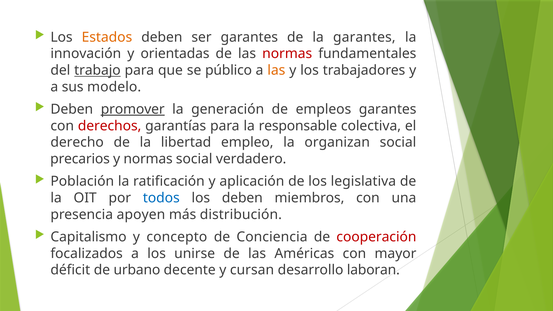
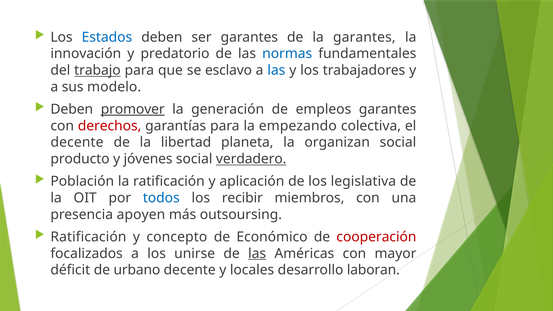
Estados colour: orange -> blue (107, 37)
orientadas: orientadas -> predatorio (175, 54)
normas colour: red -> blue (287, 54)
público: público -> esclavo (229, 70)
las colour: orange -> blue (276, 70)
responsable: responsable -> empezando (298, 126)
derecho: derecho -> decente (77, 142)
empleo: empleo -> planeta (247, 142)
precarios: precarios -> producto (80, 159)
y normas: normas -> jóvenes (148, 159)
verdadero underline: none -> present (251, 159)
los deben: deben -> recibir (242, 198)
distribución: distribución -> outsoursing (241, 215)
Capitalismo: Capitalismo -> Ratificación (88, 237)
Conciencia: Conciencia -> Económico (272, 237)
las underline: none -> present (257, 254)
cursan: cursan -> locales (252, 270)
